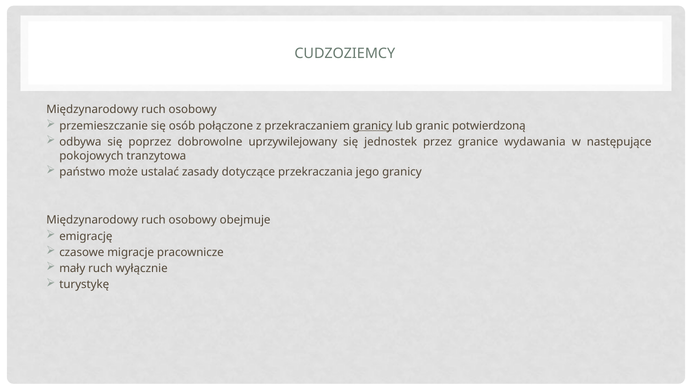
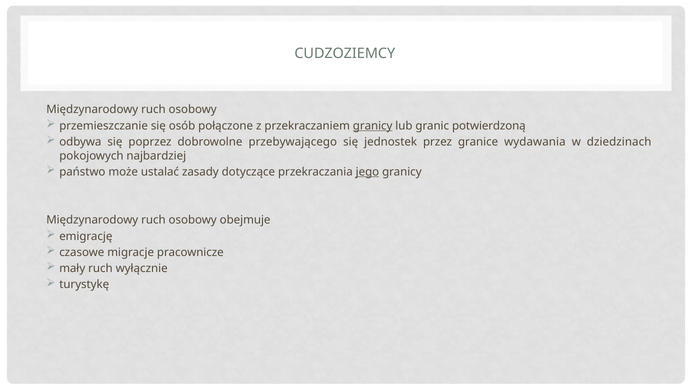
uprzywilejowany: uprzywilejowany -> przebywającego (293, 142)
następujące: następujące -> dziedzinach (619, 142)
tranzytowa: tranzytowa -> najbardziej (156, 156)
jego underline: none -> present (367, 172)
